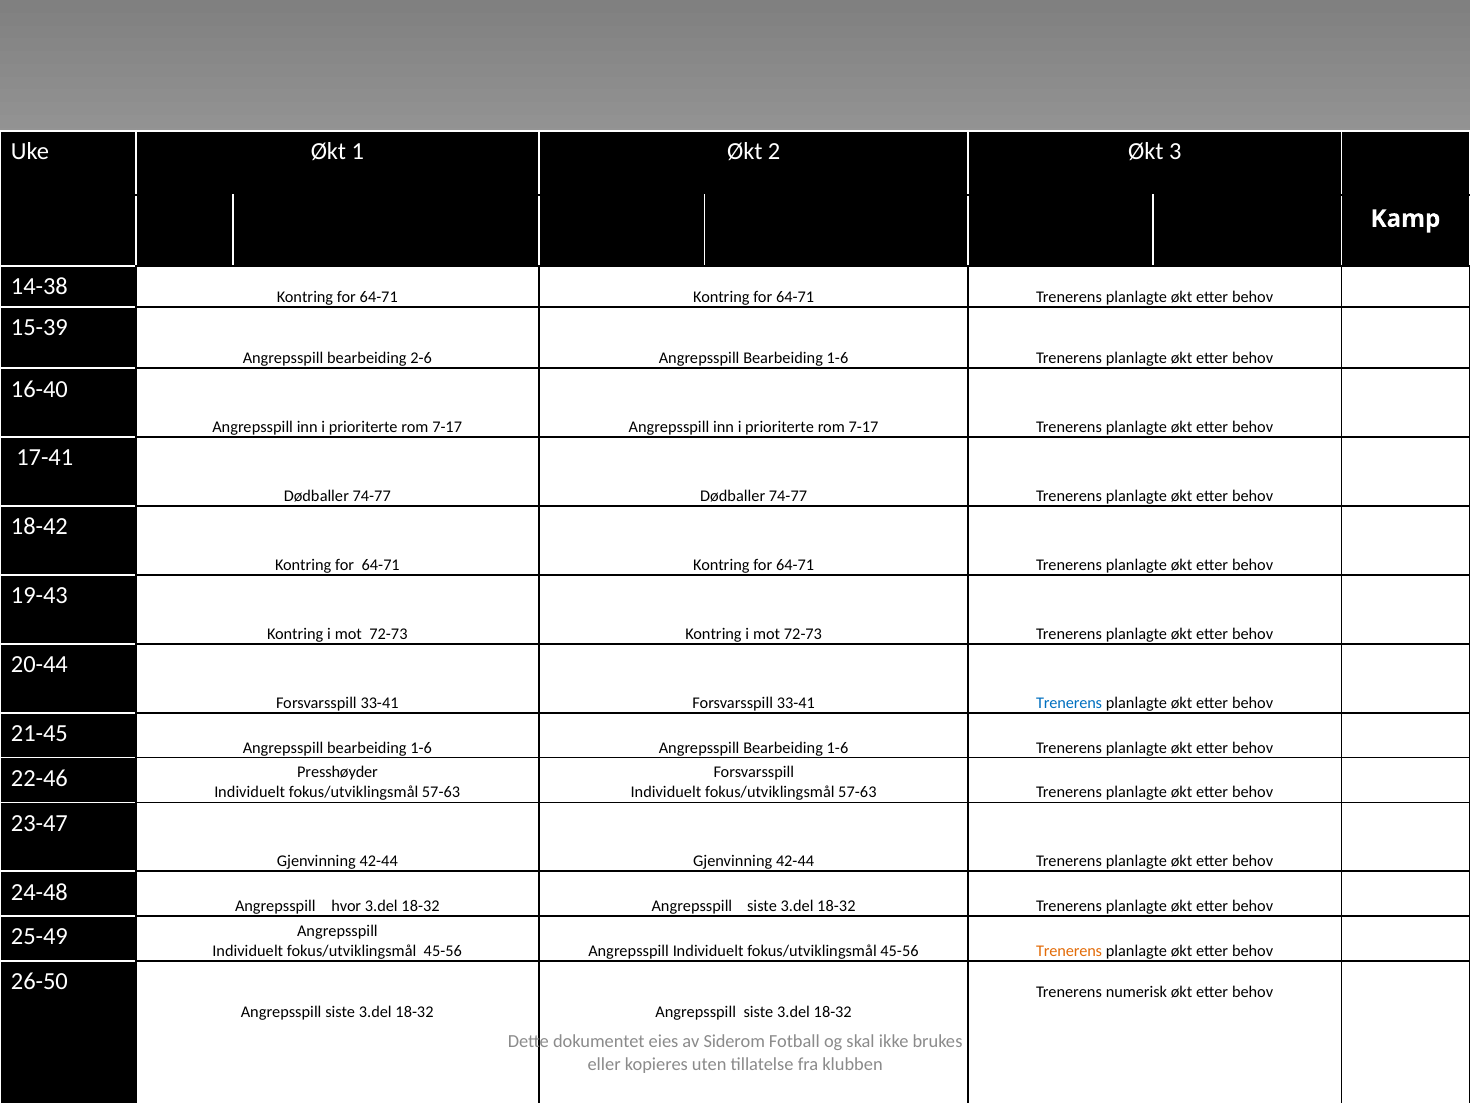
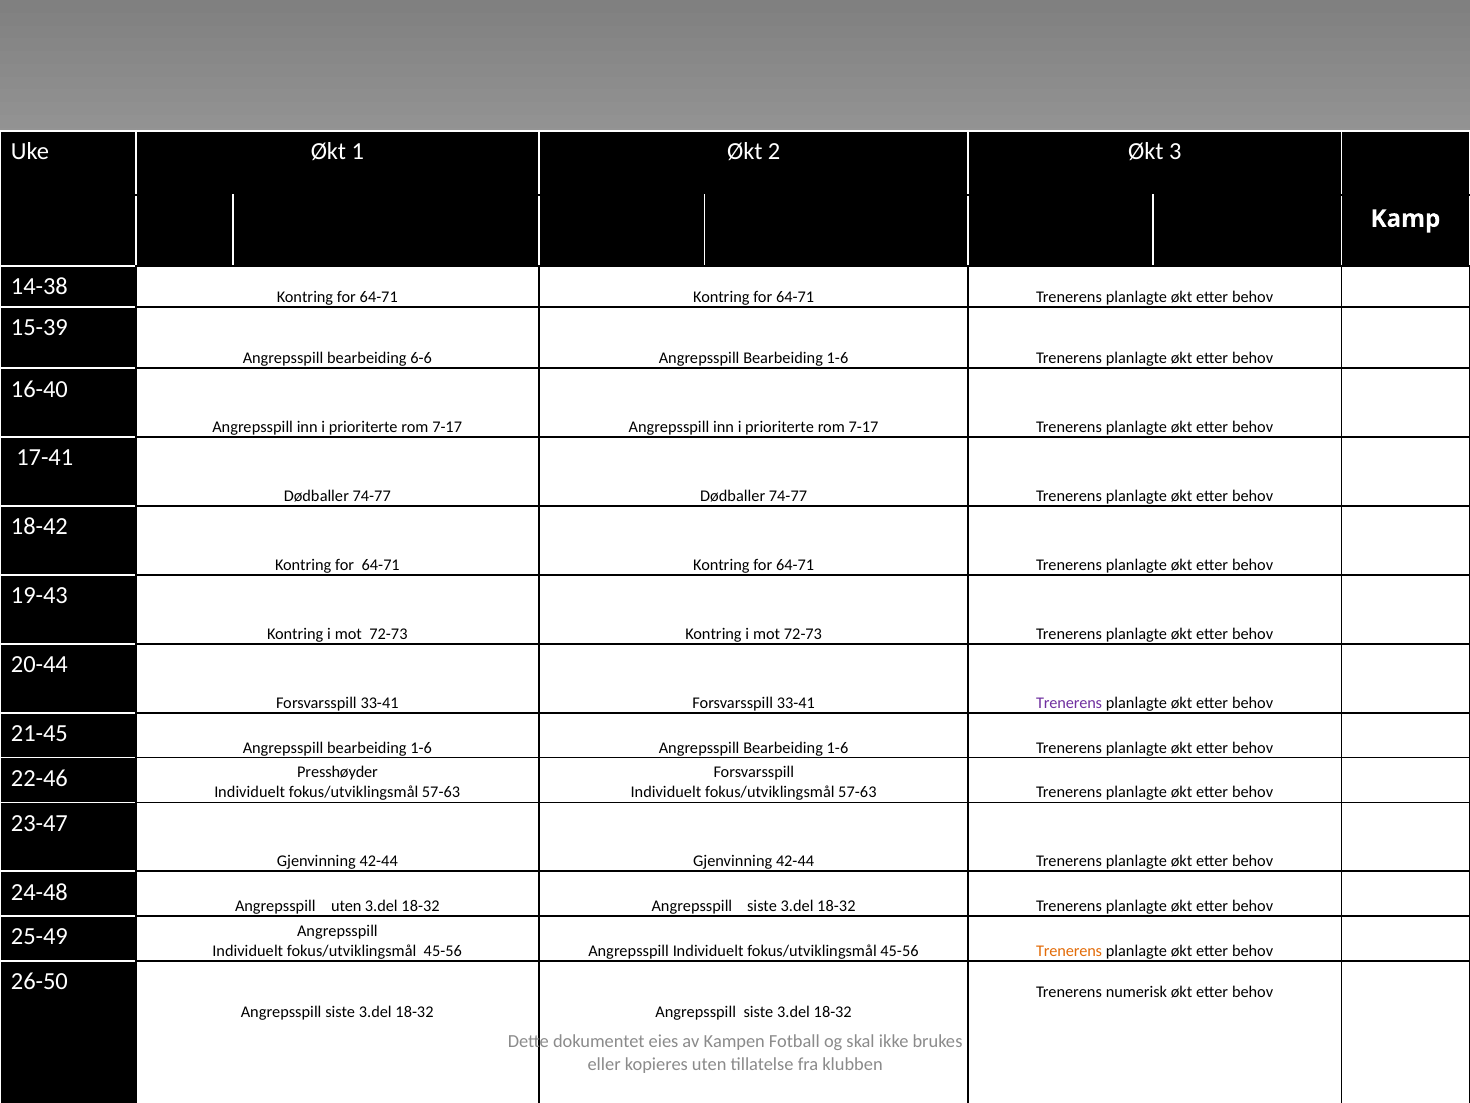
2-6: 2-6 -> 6-6 (421, 358)
Trenerens colour: blue -> purple (1069, 703)
5 hvor: hvor -> uten (346, 906)
Siderom: Siderom -> Kampen (734, 1041)
